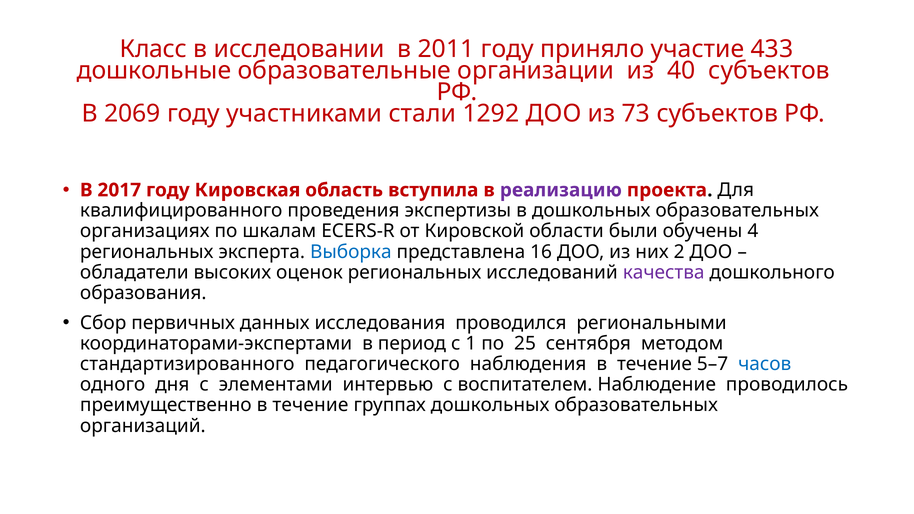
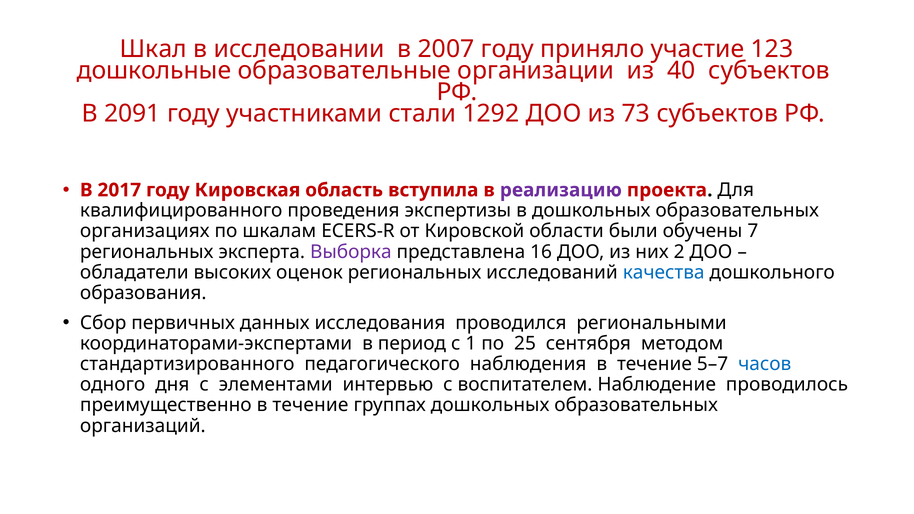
Класс: Класс -> Шкал (153, 49)
2011: 2011 -> 2007 (446, 49)
433: 433 -> 123 (772, 49)
2069: 2069 -> 2091 (132, 113)
4: 4 -> 7 (753, 231)
Выборка colour: blue -> purple (351, 252)
качества colour: purple -> blue (664, 272)
